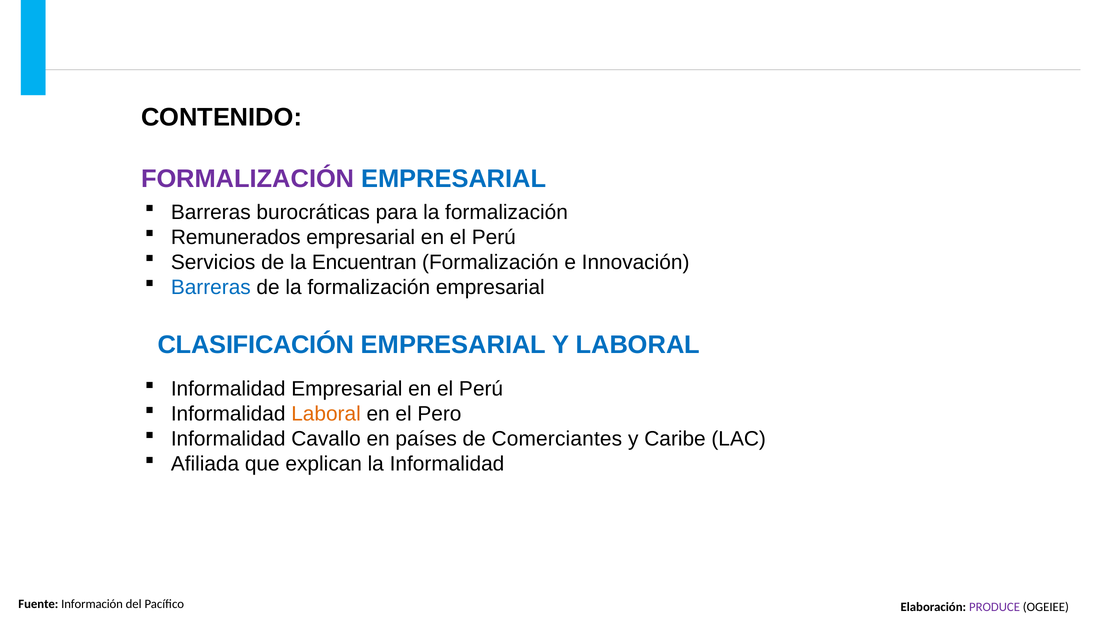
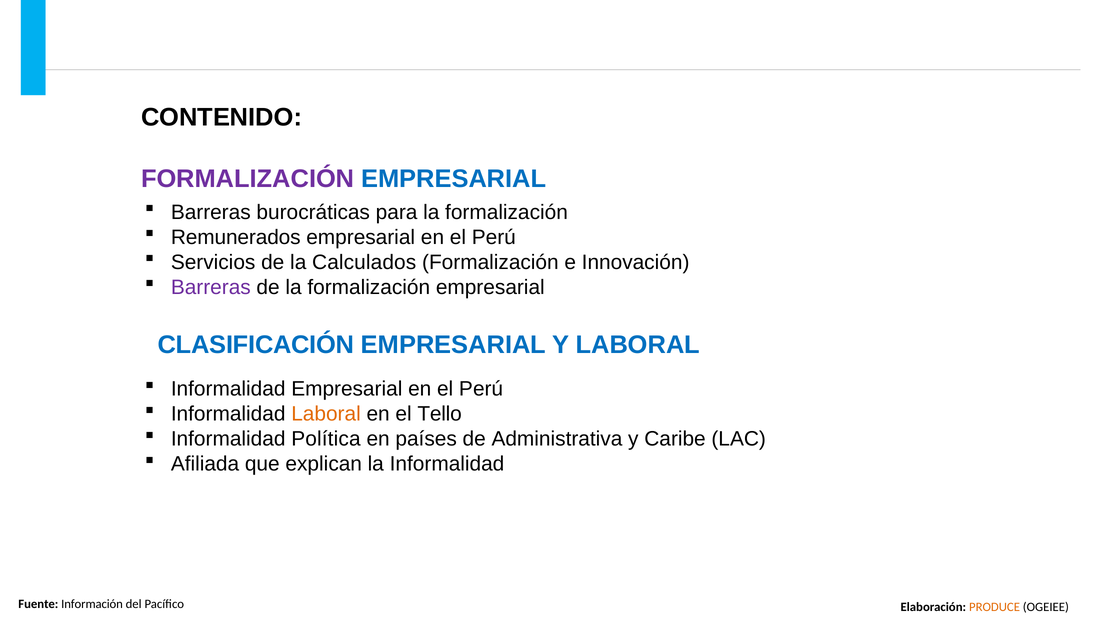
Encuentran: Encuentran -> Calculados (364, 262)
Barreras colour: blue -> purple (211, 287)
Pero: Pero -> Tello (440, 414)
Cavallo: Cavallo -> Política (326, 439)
Comerciantes: Comerciantes -> Administrativa (557, 439)
PRODUCE colour: purple -> orange (995, 608)
